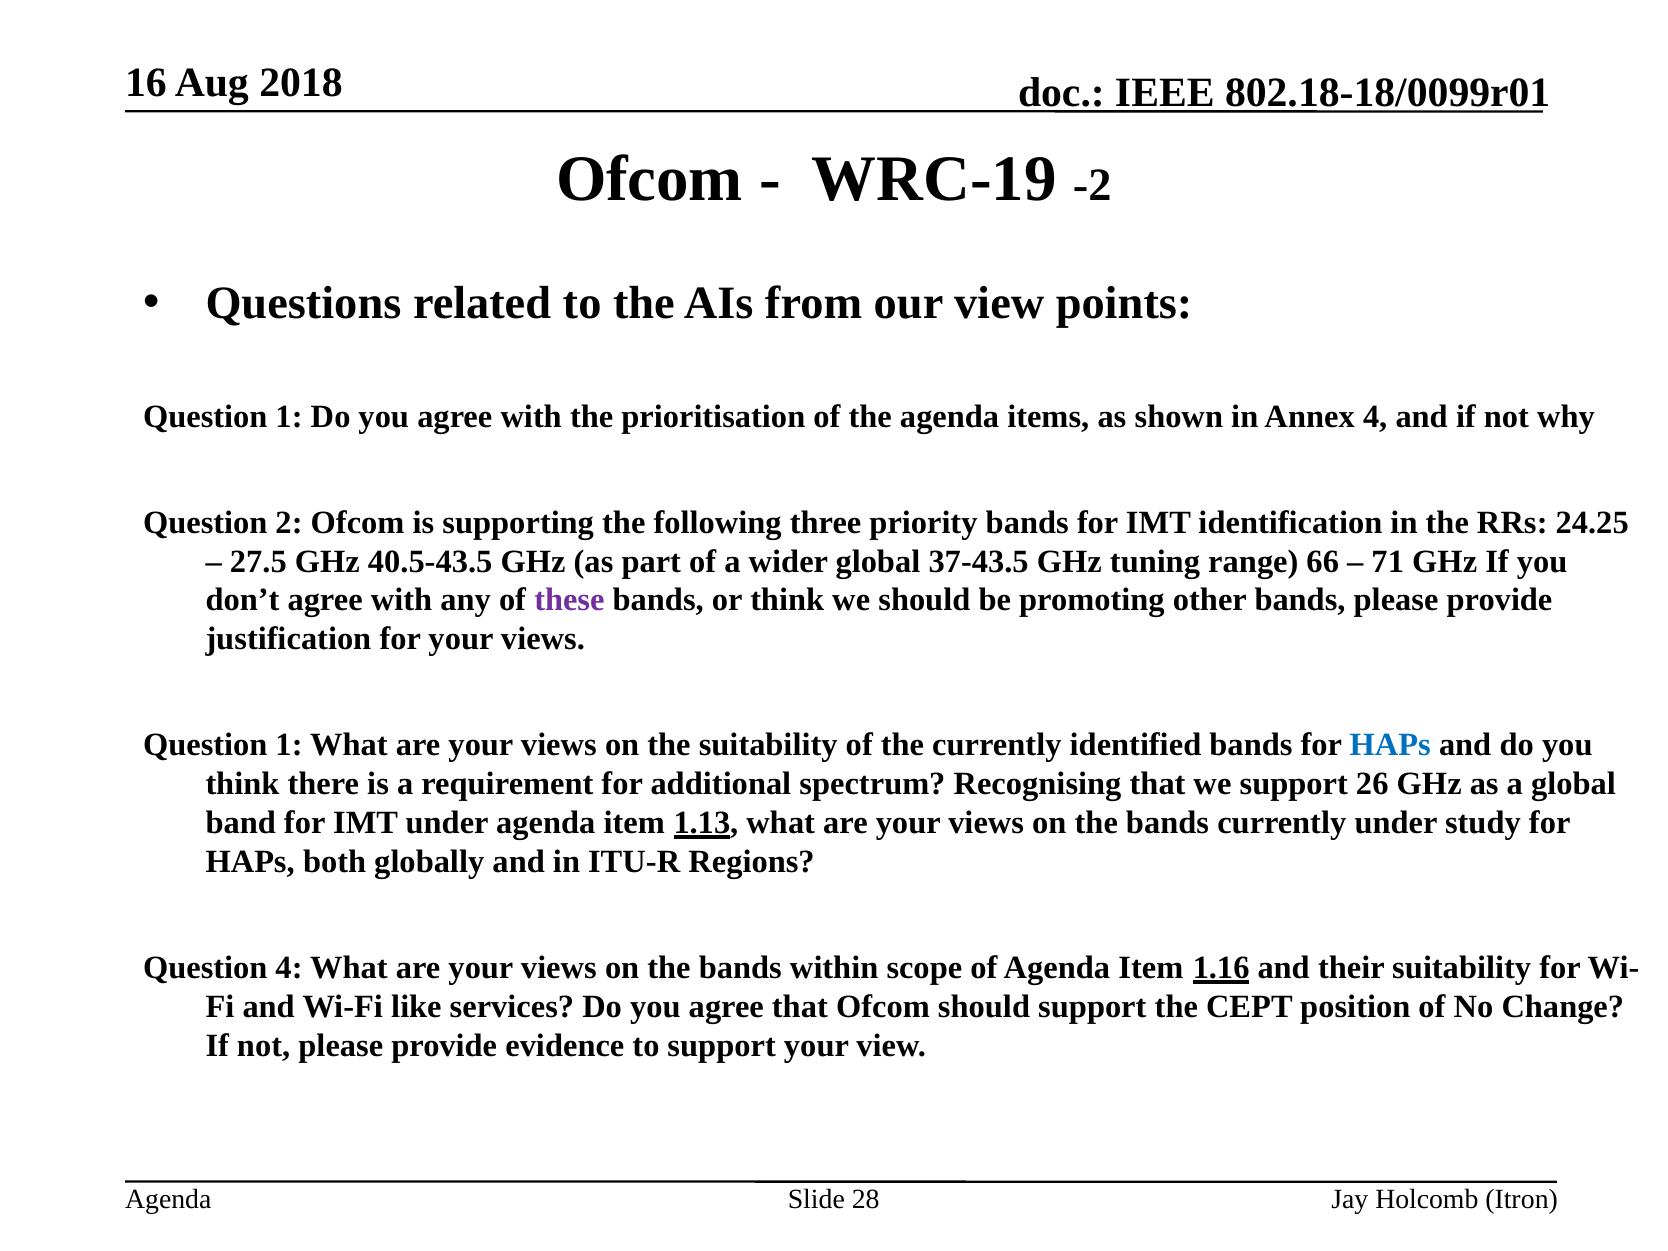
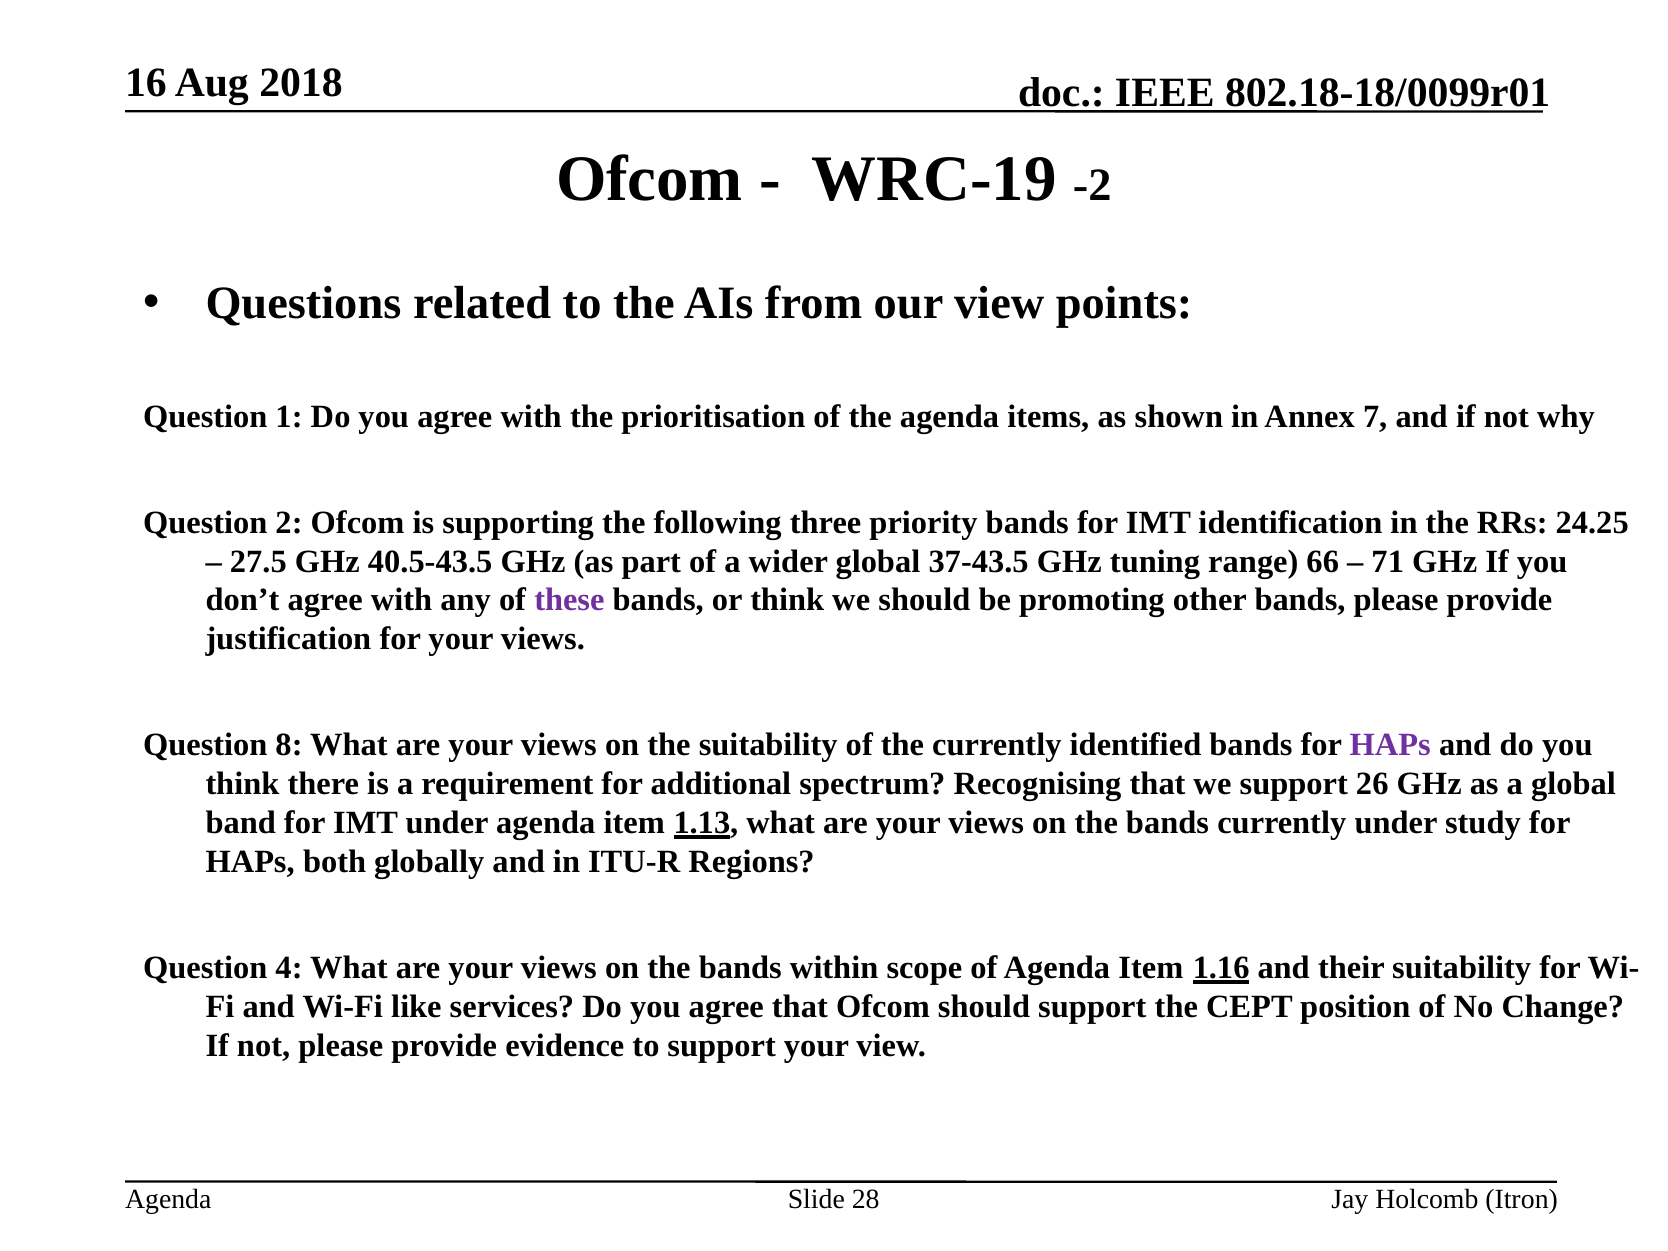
Annex 4: 4 -> 7 (1375, 417)
1: 1 -> 8 (289, 745)
HAPs colour: blue -> purple (1390, 745)
